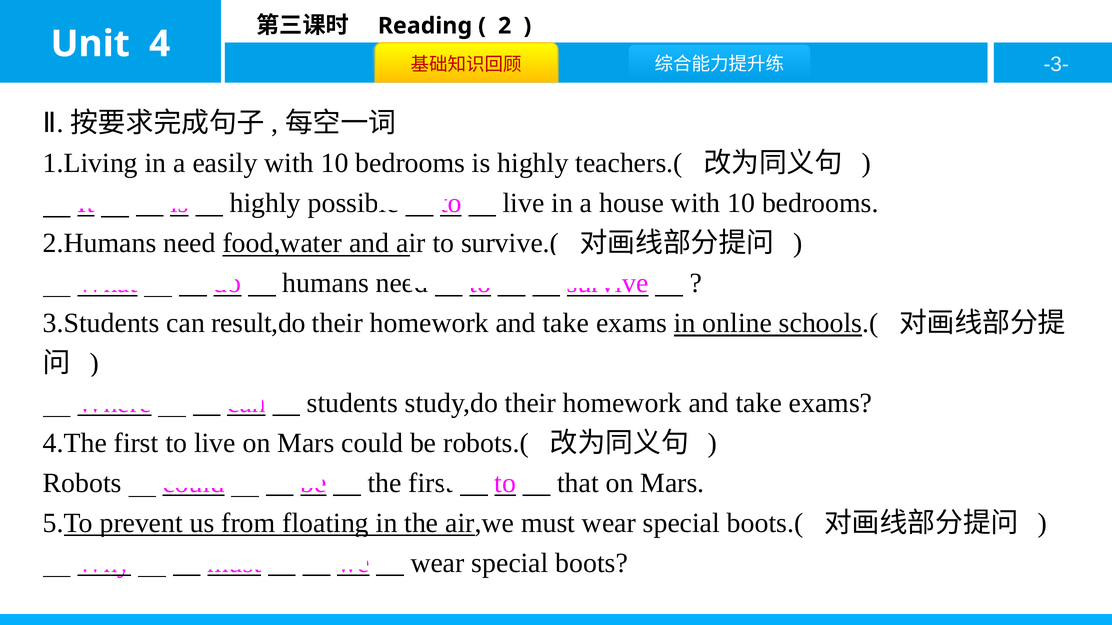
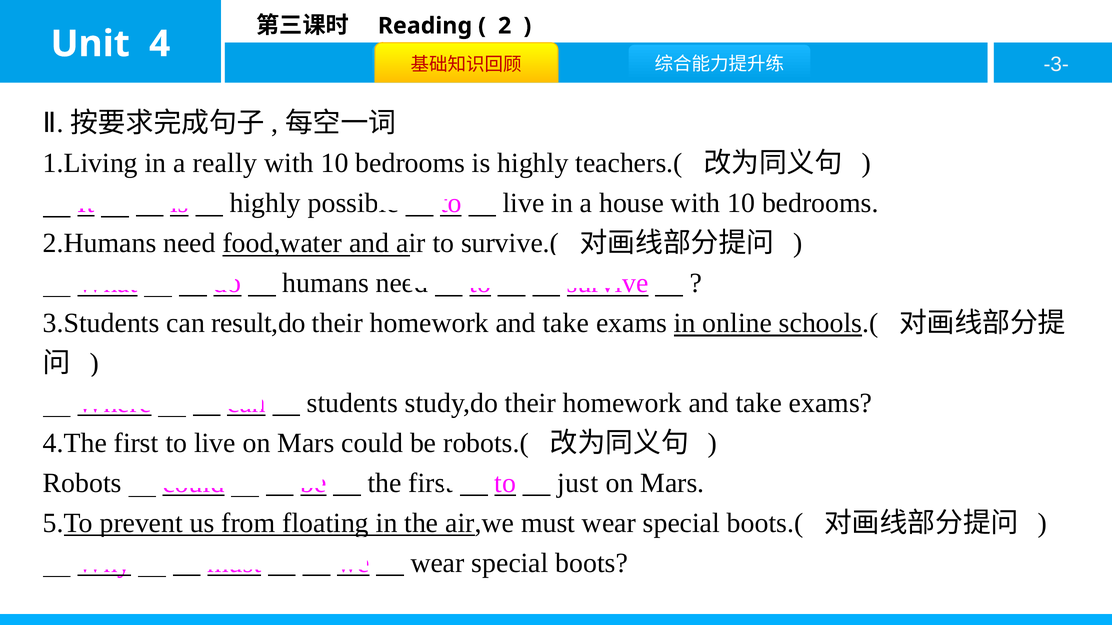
easily: easily -> really (225, 163)
that: that -> just (578, 484)
